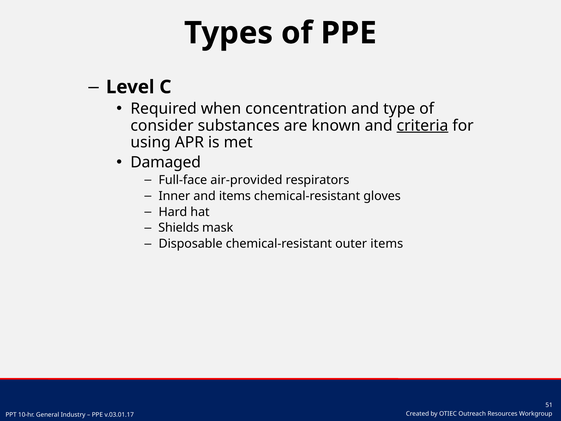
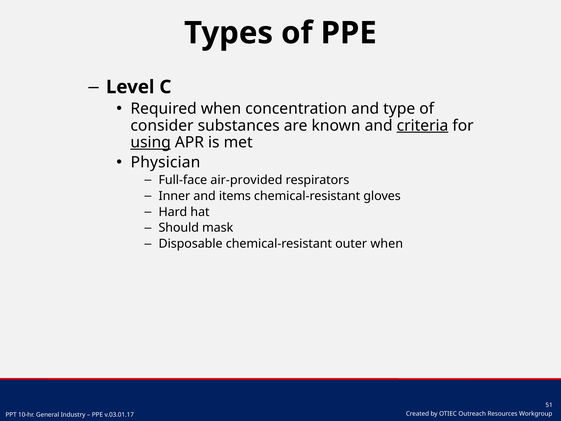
using underline: none -> present (151, 142)
Damaged: Damaged -> Physician (165, 162)
Shields: Shields -> Should (179, 228)
outer items: items -> when (387, 244)
